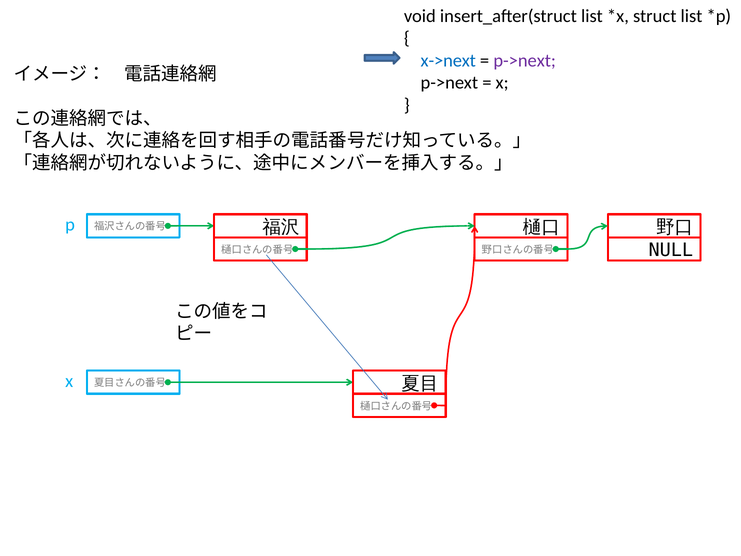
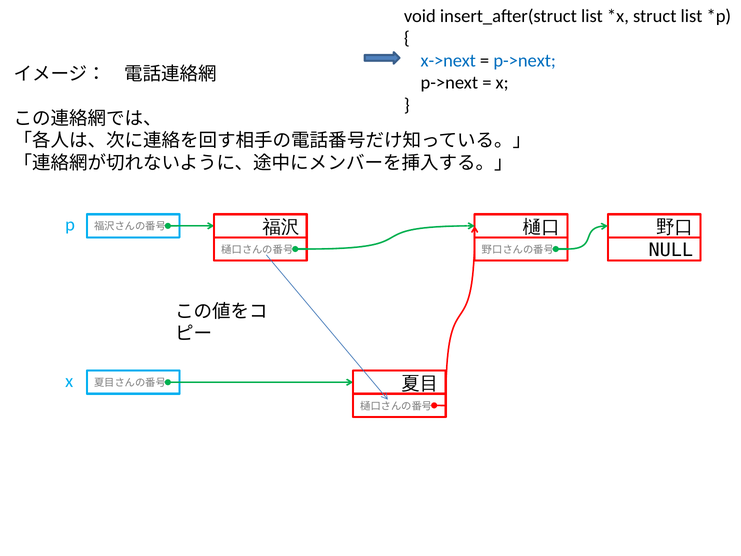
p->next colour: purple -> blue (525, 60)
